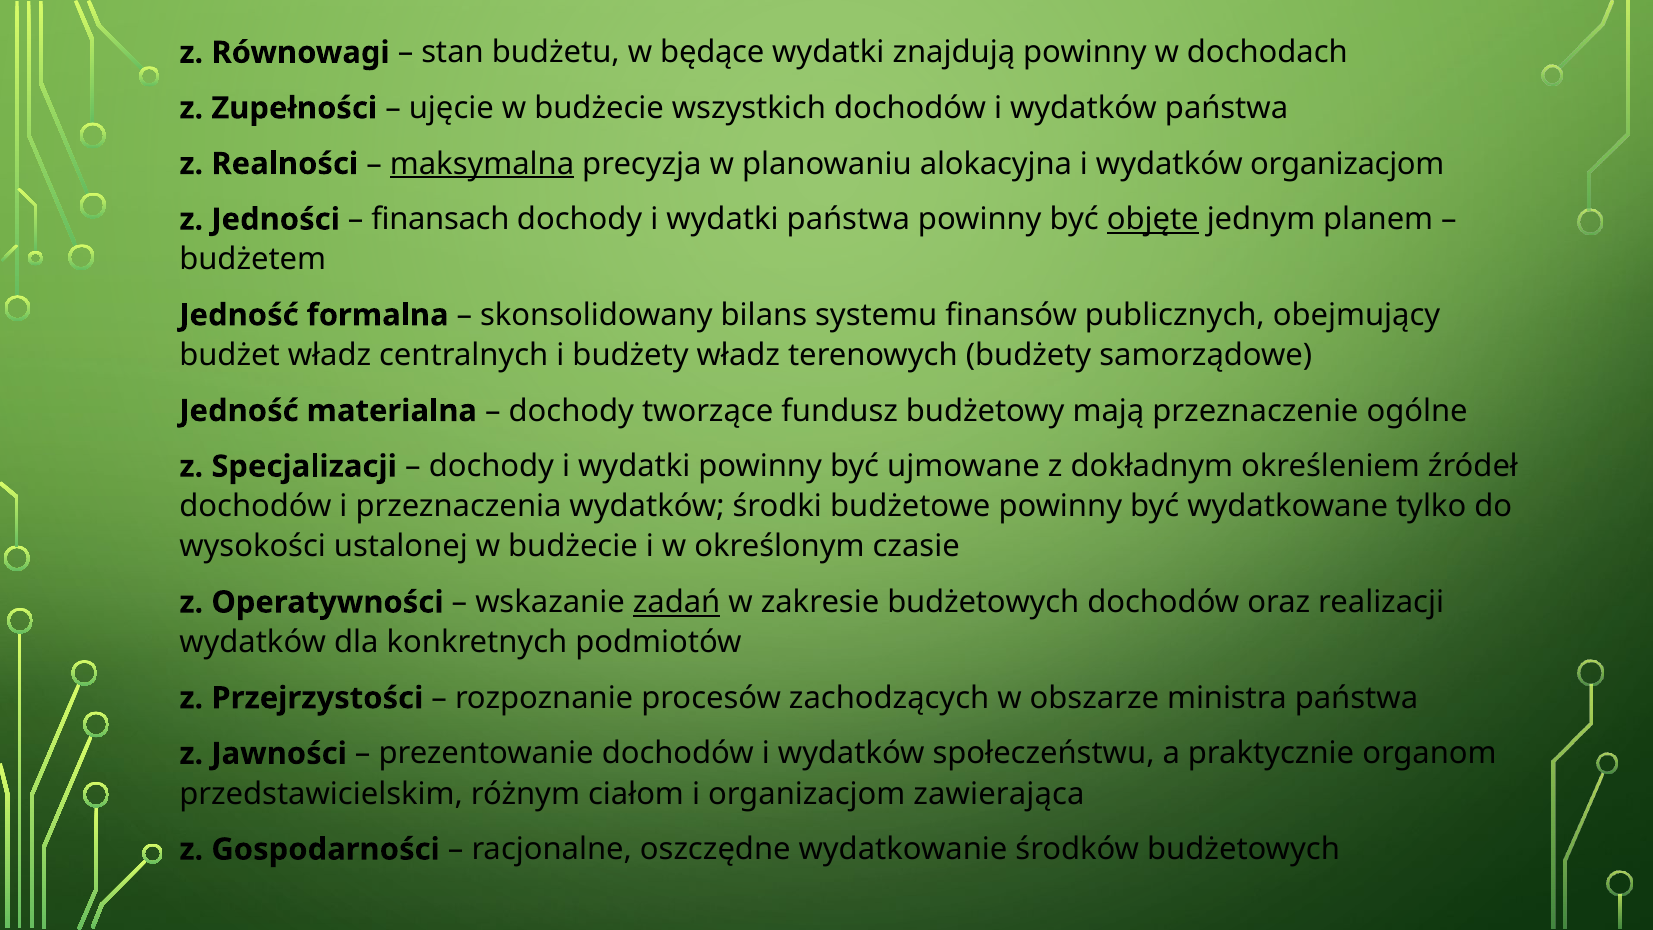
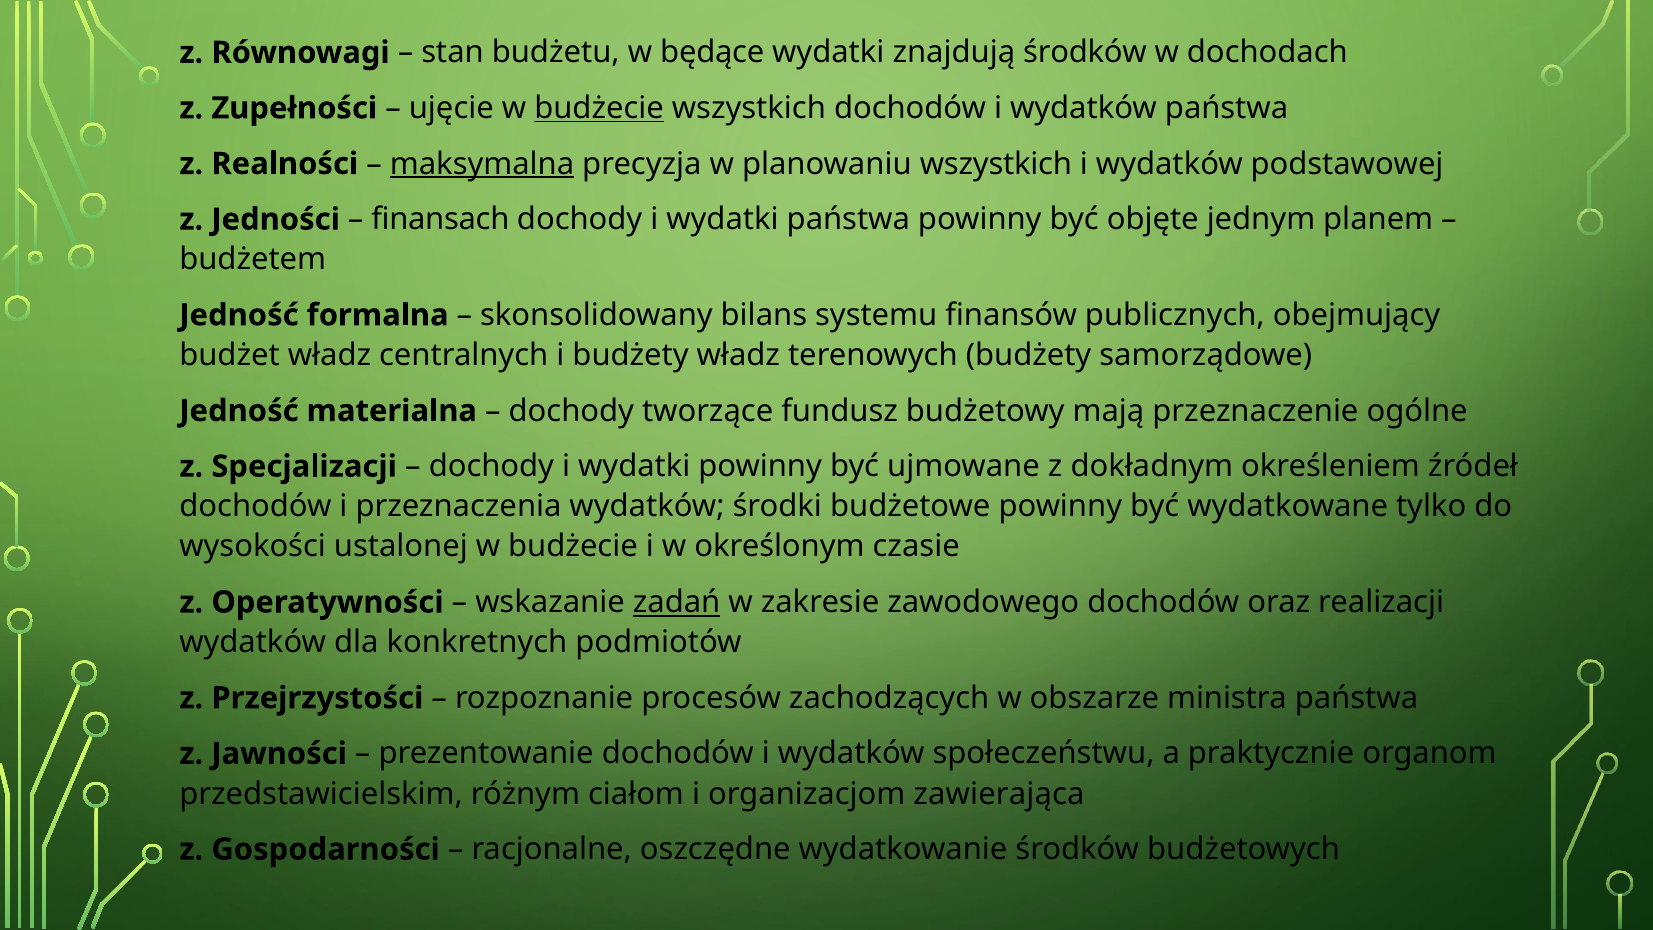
znajdują powinny: powinny -> środków (1085, 53)
budżecie underline: none -> present (599, 108)
planowaniu alokacyjna: alokacyjna -> wszystkich (996, 164)
wydatków organizacjom: organizacjom -> podstawowej (1347, 164)
objęte underline: present -> none (1153, 219)
zakresie budżetowych: budżetowych -> zawodowego (983, 602)
